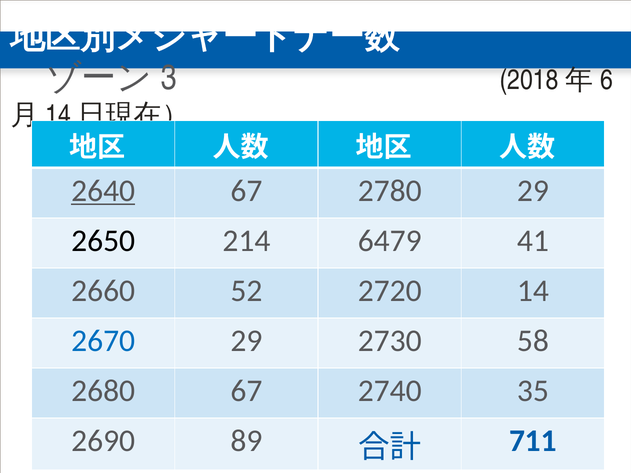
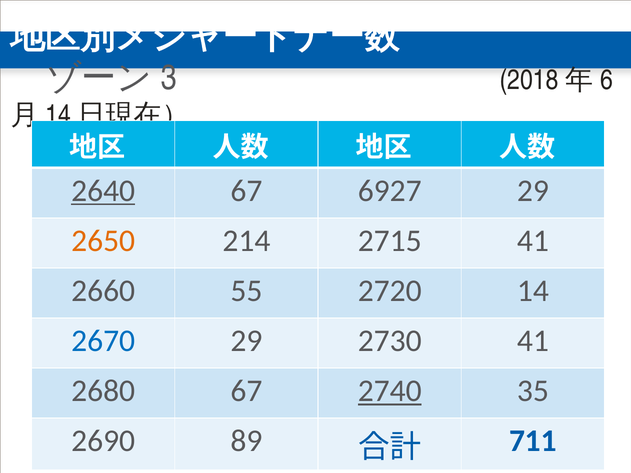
2780: 2780 -> 6927 (390, 191)
2650 colour: black -> orange (103, 241)
6479: 6479 -> 2715 (390, 241)
52: 52 -> 55 (246, 291)
2730 58: 58 -> 41 (533, 341)
2740 underline: none -> present (390, 391)
